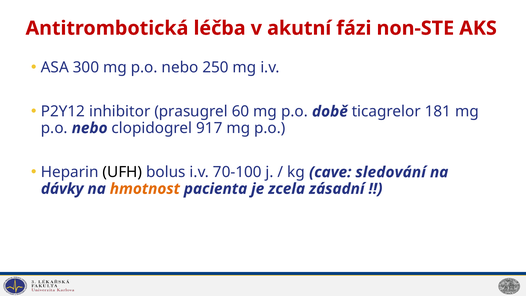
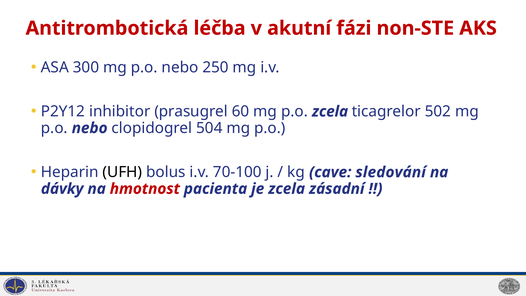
p.o době: době -> zcela (330, 111)
181: 181 -> 502 (438, 111)
917: 917 -> 504 (209, 128)
hmotnost colour: orange -> red (145, 189)
